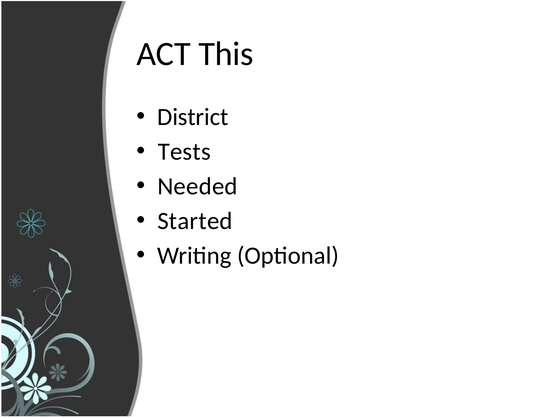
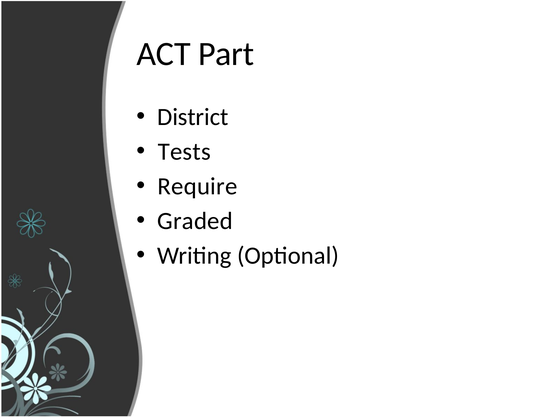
This: This -> Part (226, 54)
Needed: Needed -> Require (197, 187)
Started: Started -> Graded (195, 221)
